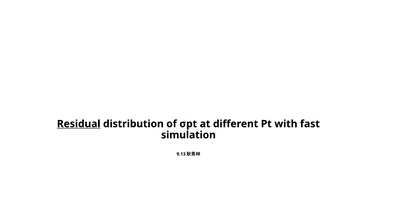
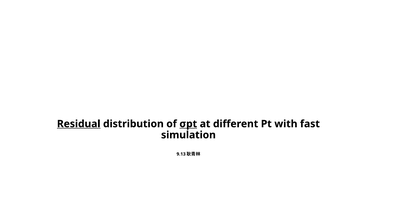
σpt underline: none -> present (188, 124)
